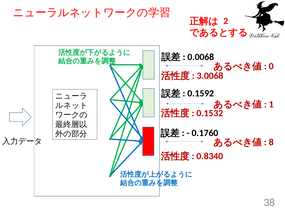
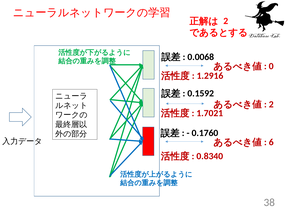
3.0068: 3.0068 -> 1.2916 (210, 76)
1: 1 -> 2 (271, 105)
0.1532: 0.1532 -> 1.7021 (210, 113)
8: 8 -> 6 (271, 143)
